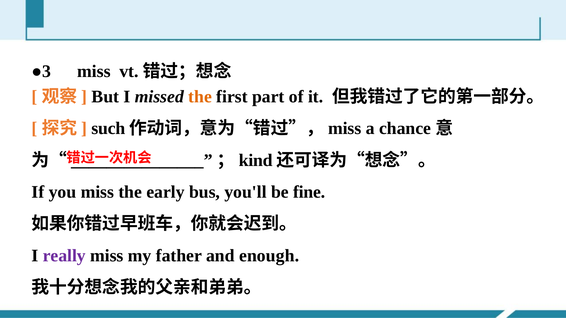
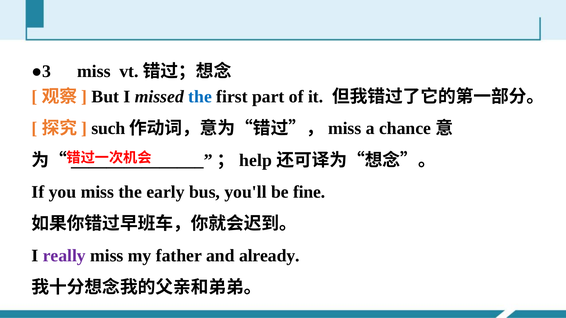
the colour: orange -> blue (200, 97)
kind: kind -> help (255, 160)
enough: enough -> already (269, 256)
